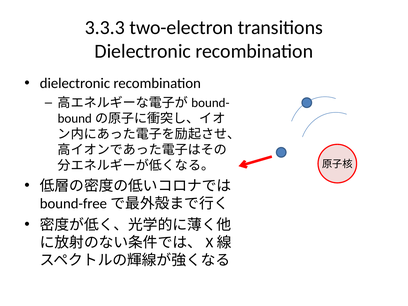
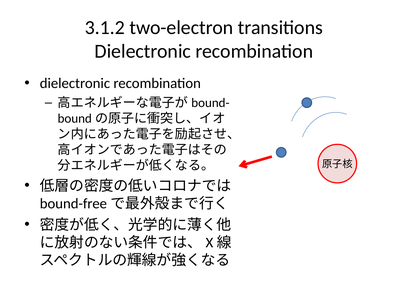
3.3.3: 3.3.3 -> 3.1.2 (105, 28)
